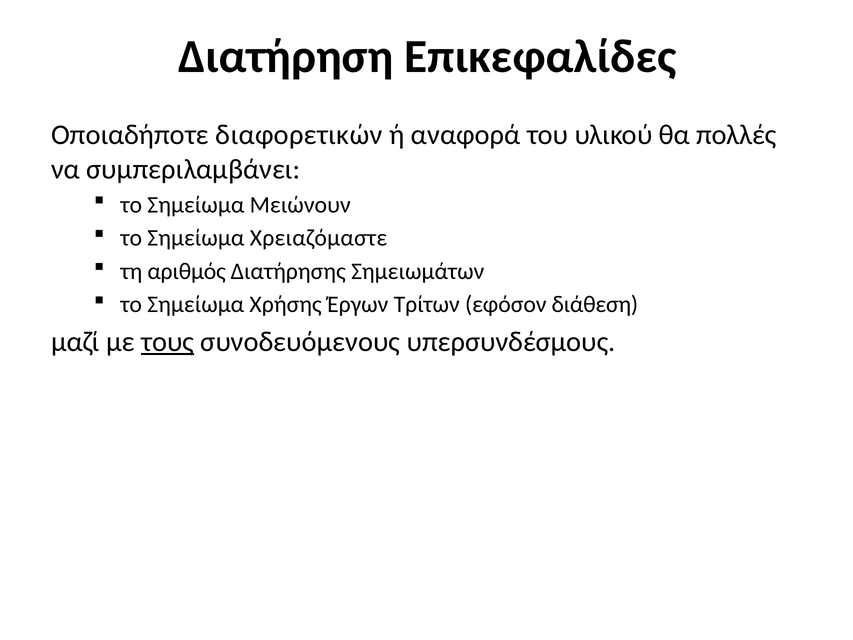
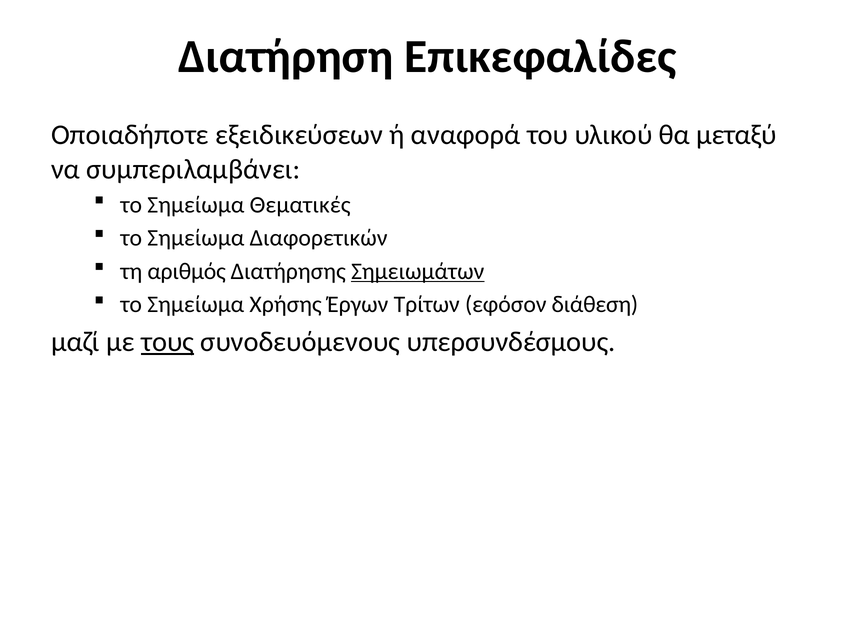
διαφορετικών: διαφορετικών -> εξειδικεύσεων (299, 135)
πολλές: πολλές -> μεταξύ (736, 135)
Μειώνουν: Μειώνουν -> Θεματικές (300, 205)
Χρειαζόμαστε: Χρειαζόμαστε -> Διαφορετικών (319, 238)
Σημειωμάτων underline: none -> present (418, 271)
